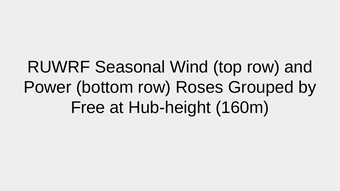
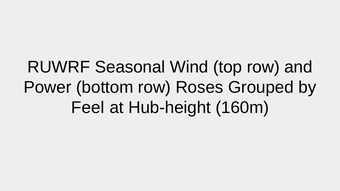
Free: Free -> Feel (88, 108)
